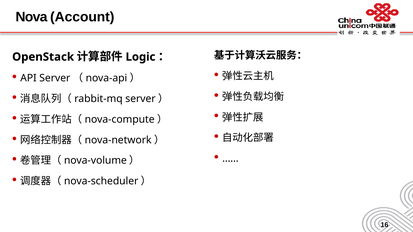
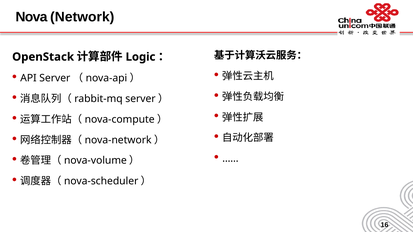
Account: Account -> Network (82, 17)
